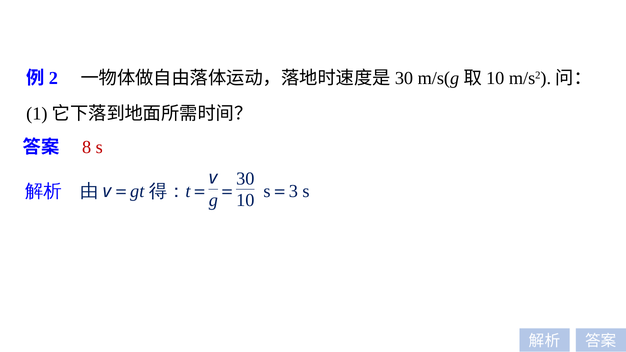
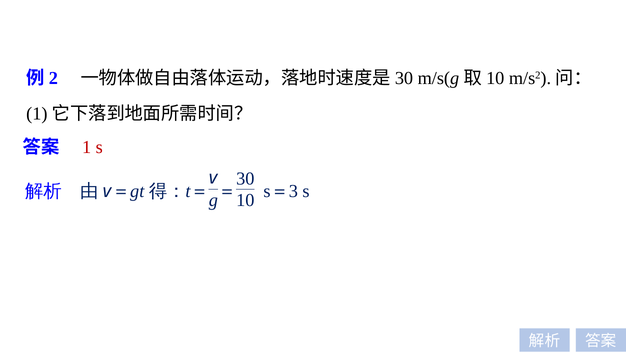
8: 8 -> 1 (87, 147)
